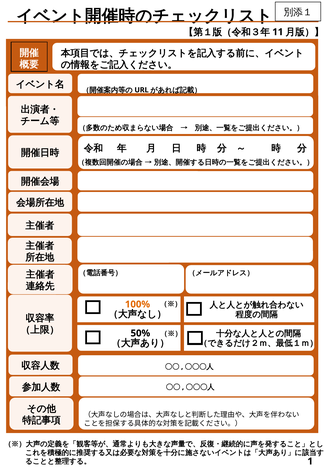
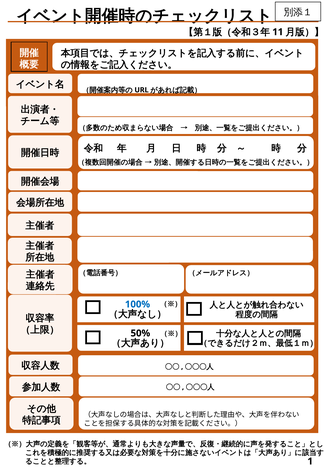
100% colour: orange -> blue (137, 304)
